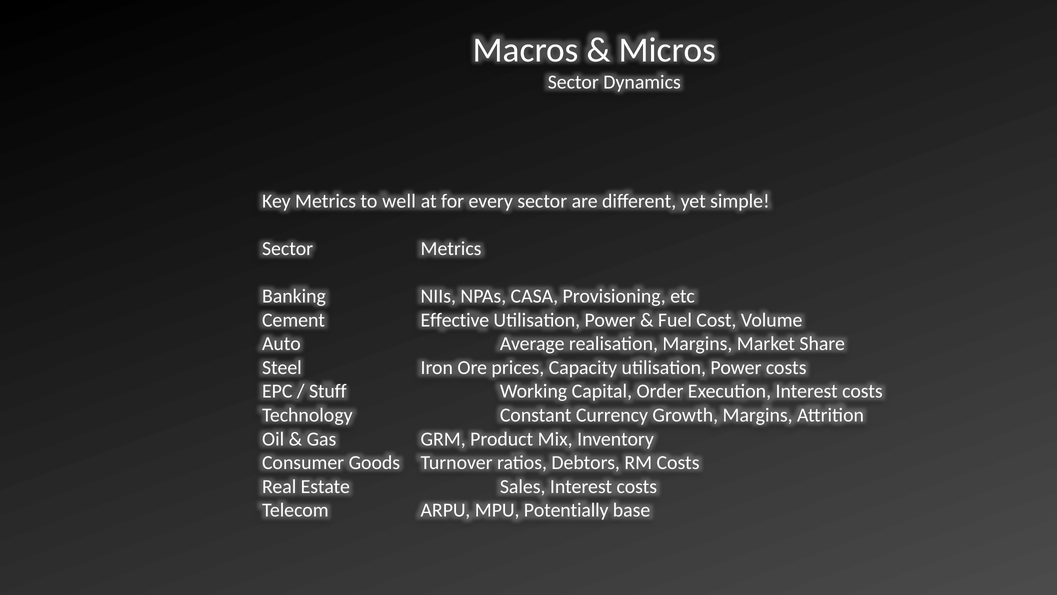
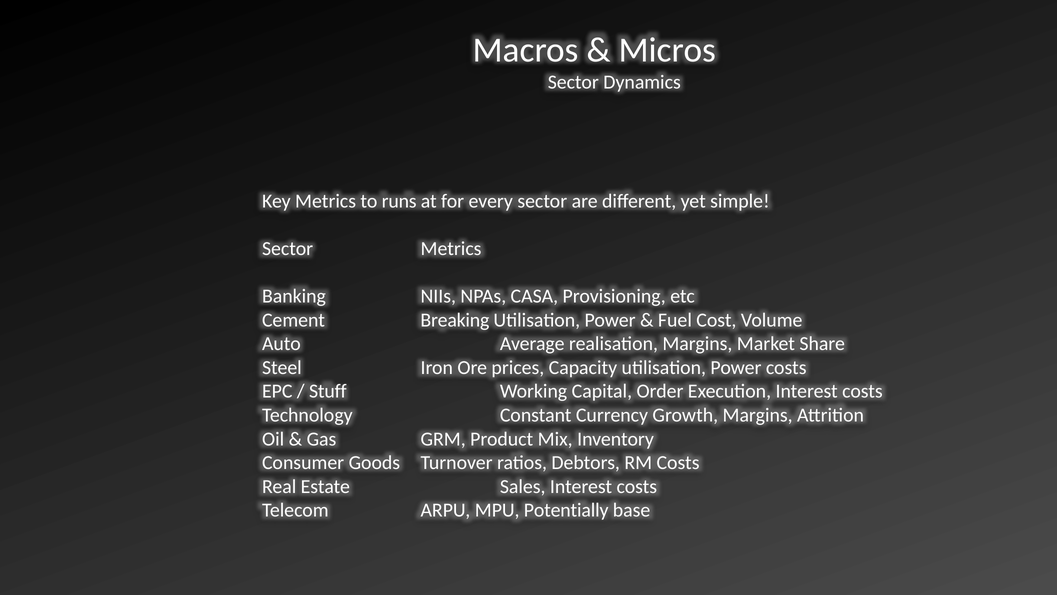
well: well -> runs (399, 201)
Effective: Effective -> Breaking (455, 320)
